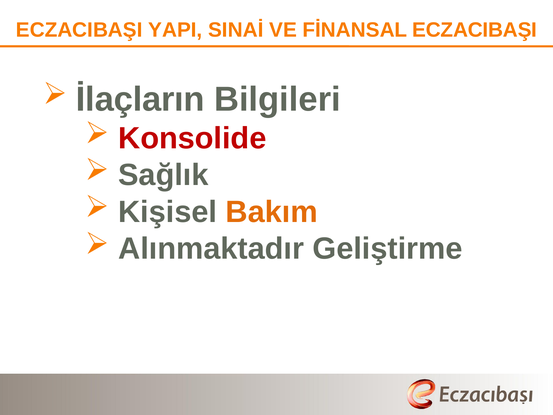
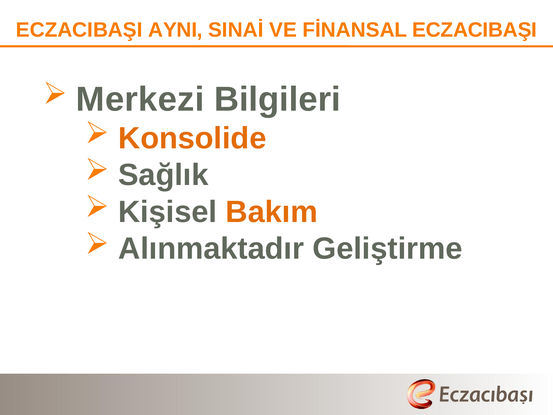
YAPI: YAPI -> AYNI (175, 30)
İlaçların: İlaçların -> Merkezi (140, 99)
Konsolide colour: red -> orange (192, 138)
